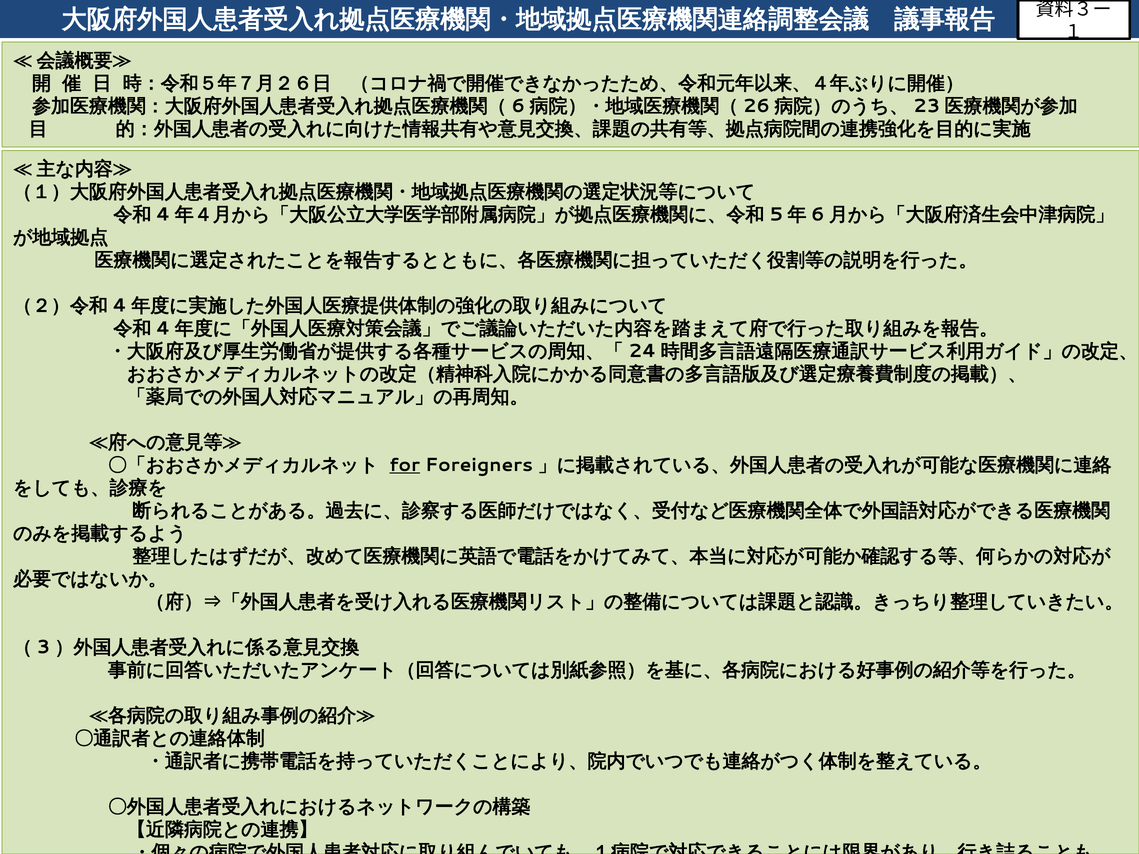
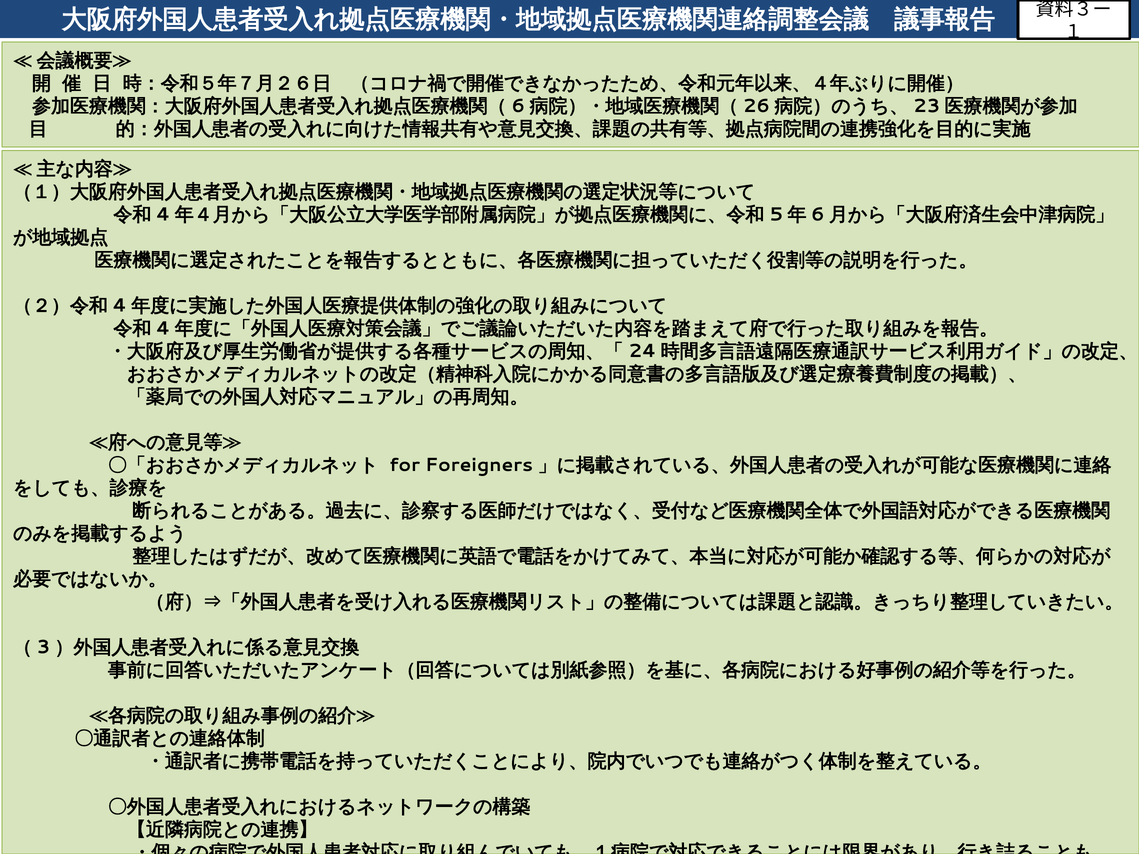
for underline: present -> none (405, 465)
